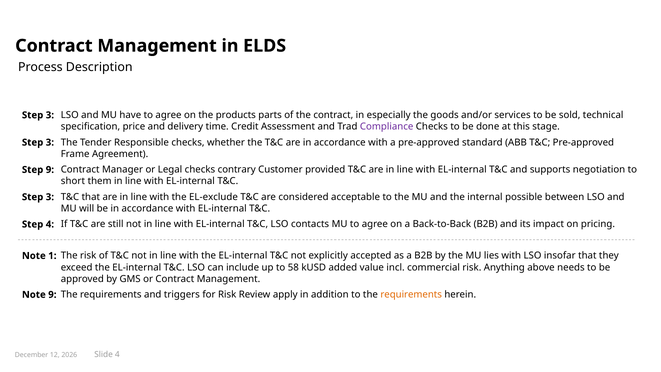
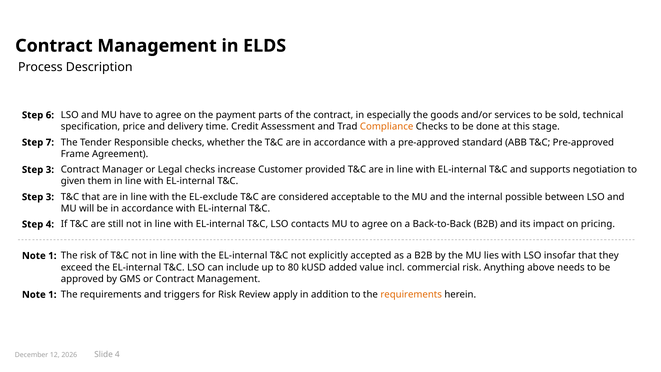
3: 3 -> 6 (50, 115)
products: products -> payment (236, 115)
Compliance colour: purple -> orange (387, 127)
3: 3 -> 7 (50, 142)
9: 9 -> 3 (50, 170)
contrary: contrary -> increase (237, 170)
short: short -> given (73, 181)
58: 58 -> 80 (293, 267)
9: 9 -> 1 (52, 295)
